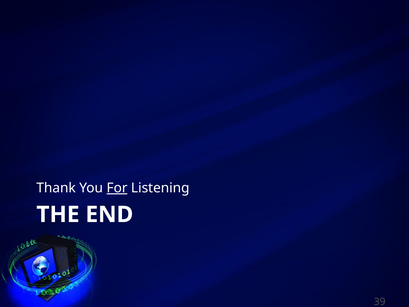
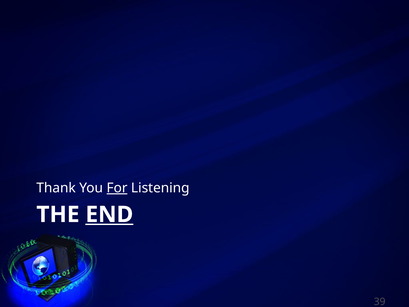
END underline: none -> present (109, 214)
